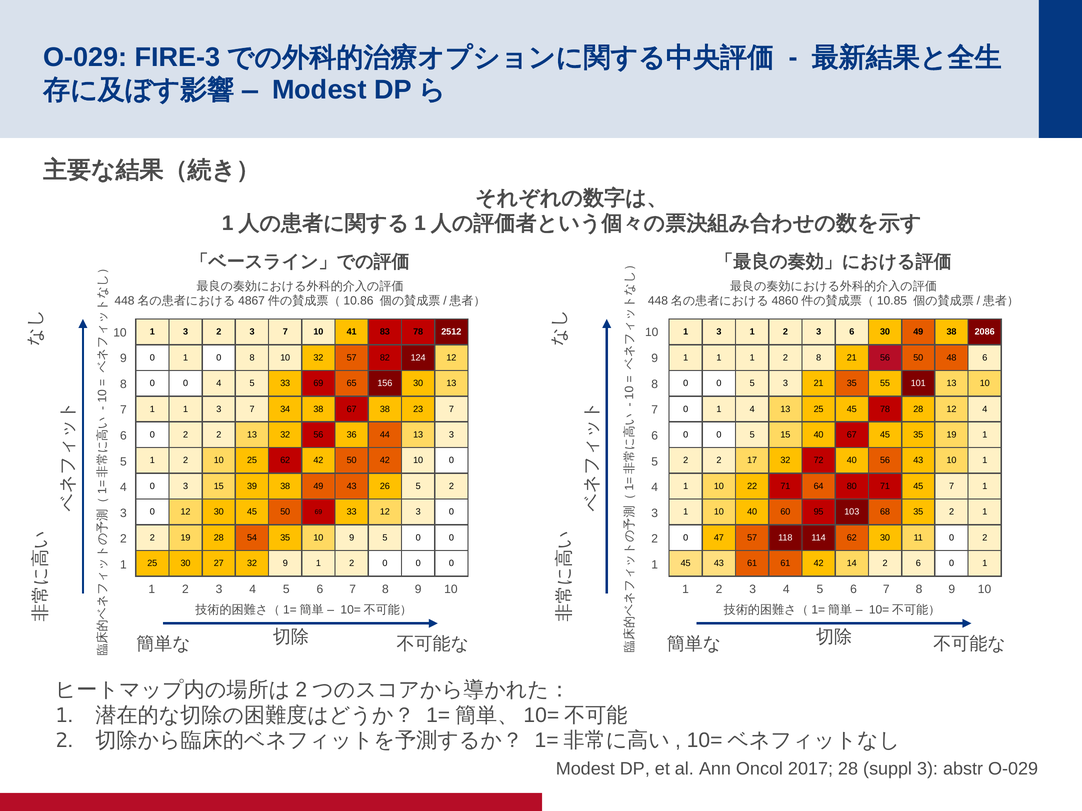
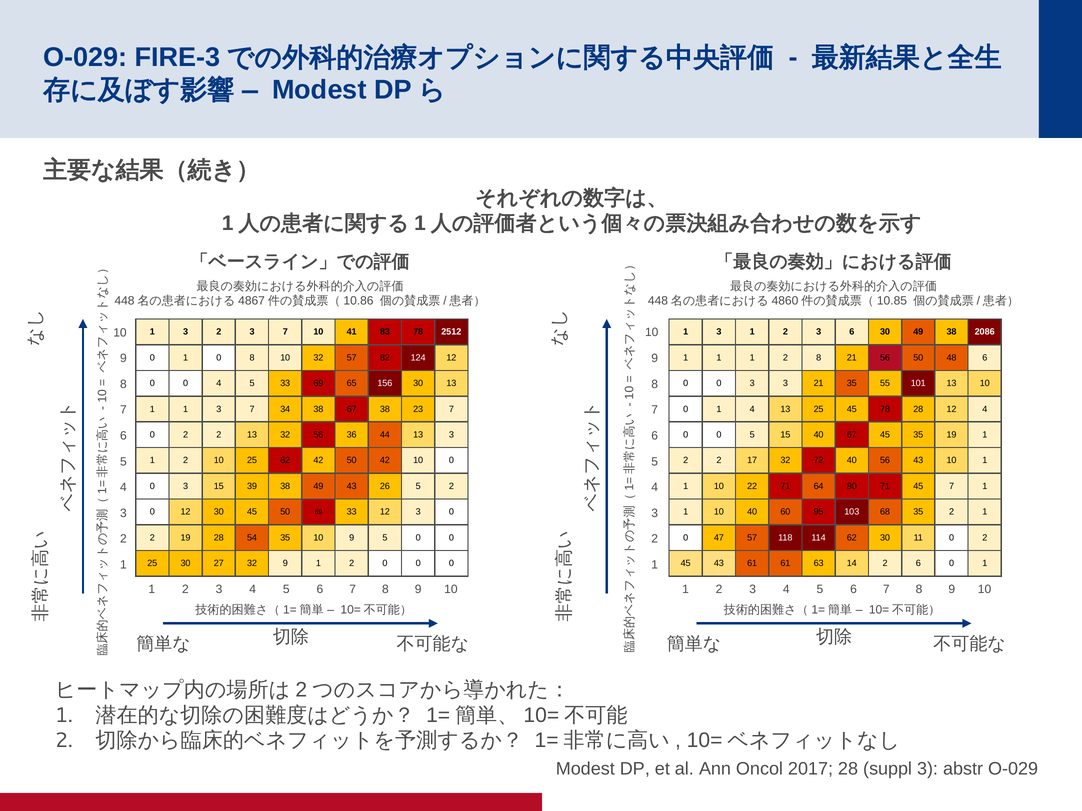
5: 5 -> 3 (752, 384)
61 42: 42 -> 63 (819, 564)
